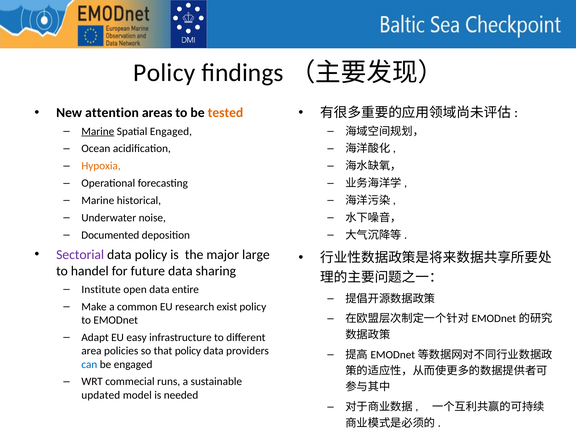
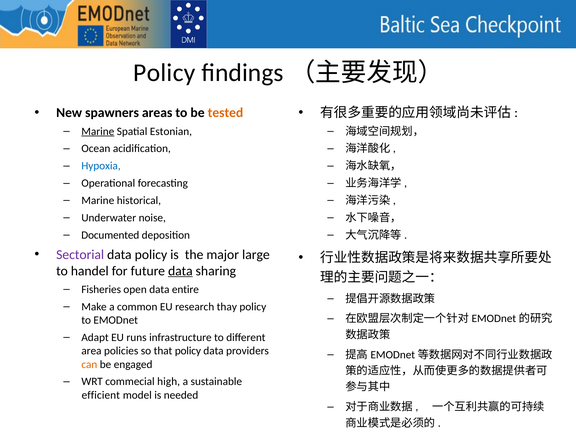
attention: attention -> spawners (112, 113)
Spatial Engaged: Engaged -> Estonian (171, 131)
Hypoxia colour: orange -> blue (101, 166)
data underline: none -> present (180, 271)
Institute: Institute -> Fisheries (101, 289)
exist: exist -> thay (227, 307)
easy: easy -> runs (137, 337)
can colour: blue -> orange (89, 364)
runs: runs -> high (169, 382)
updated: updated -> efficient (101, 395)
